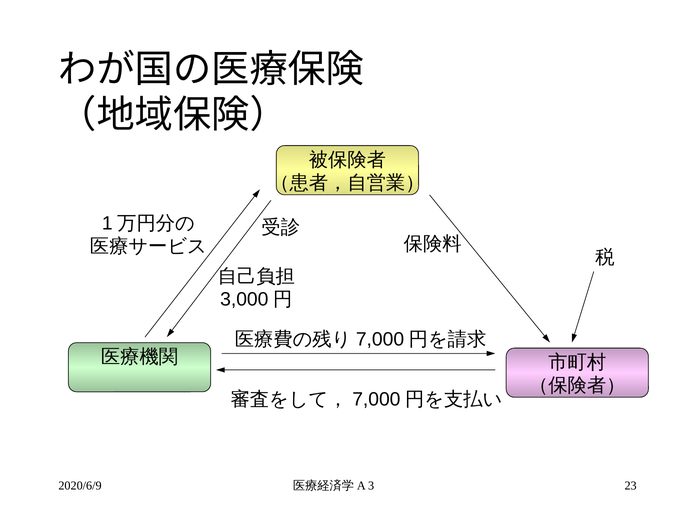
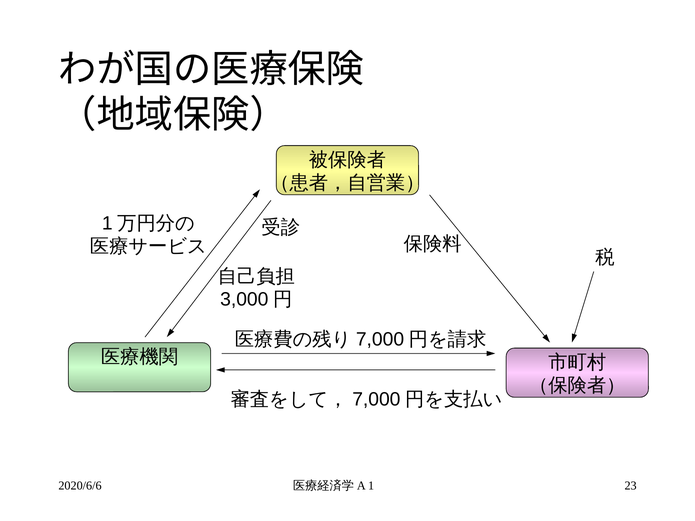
2020/6/9: 2020/6/9 -> 2020/6/6 (80, 486)
3: 3 -> 1 (371, 486)
